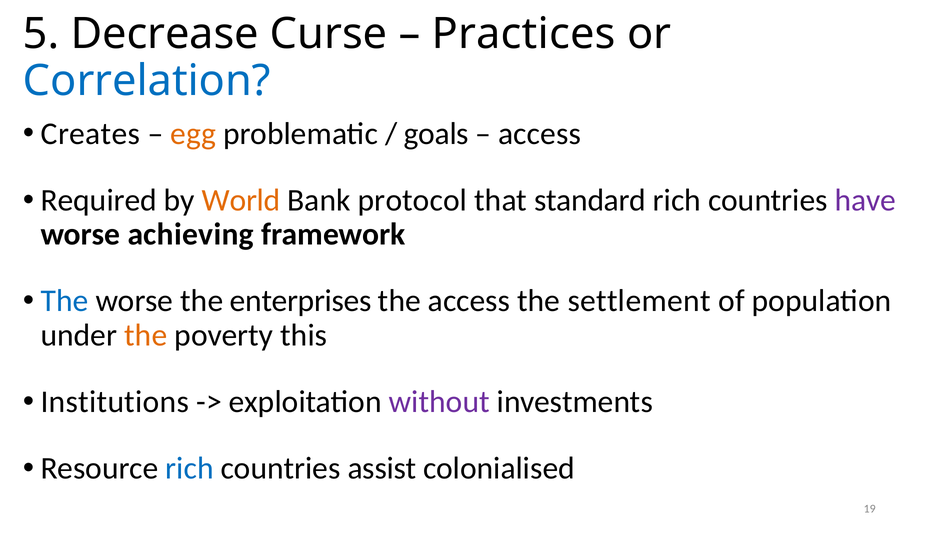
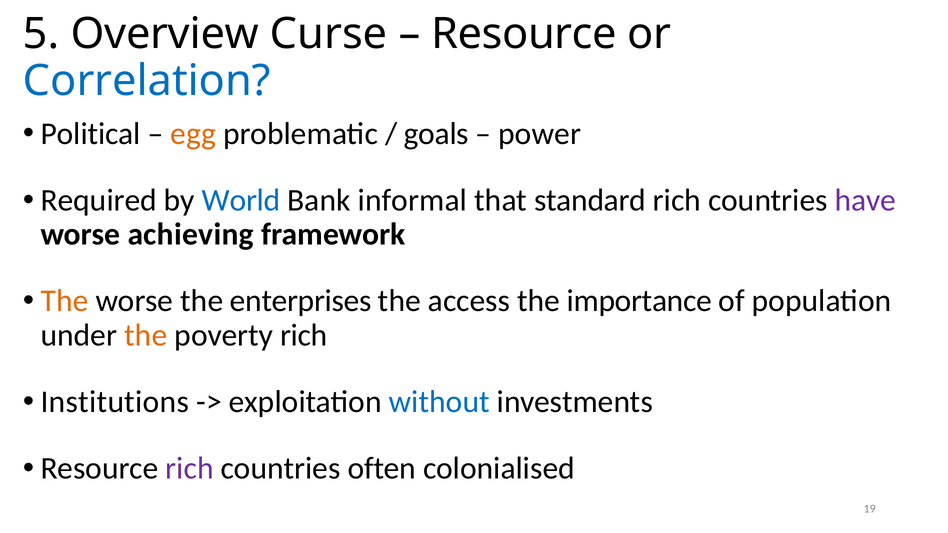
Decrease: Decrease -> Overview (165, 34)
Practices: Practices -> Resource (524, 34)
Creates: Creates -> Political (91, 134)
access: access -> power (540, 134)
World colour: orange -> blue (241, 200)
protocol: protocol -> informal (412, 200)
The colour: blue -> orange (65, 301)
settlement: settlement -> importance (639, 301)
poverty this: this -> rich (304, 335)
without colour: purple -> blue (439, 402)
rich colour: blue -> purple (190, 469)
assist: assist -> often (382, 469)
